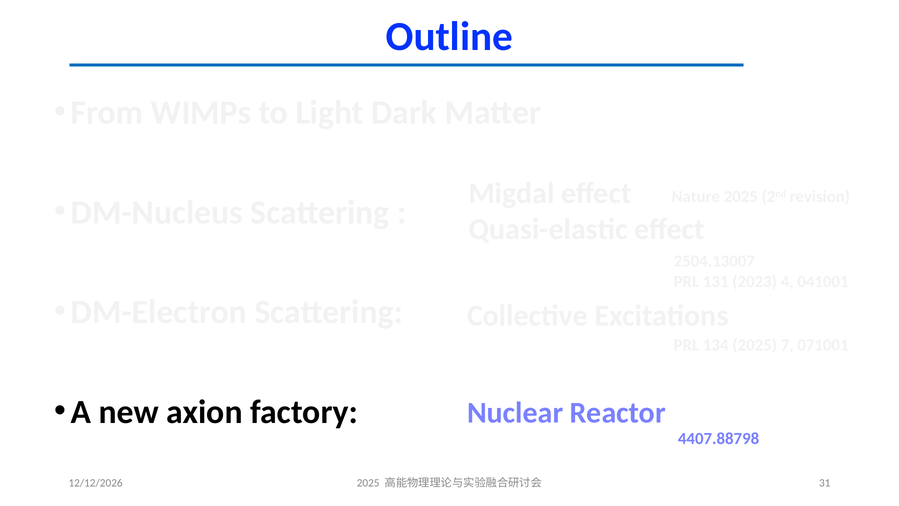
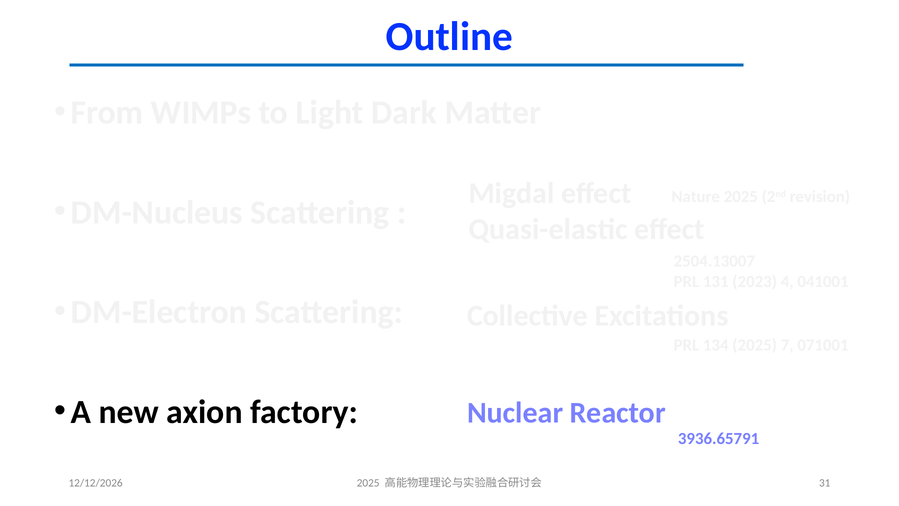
4407.88798: 4407.88798 -> 3936.65791 (719, 439)
